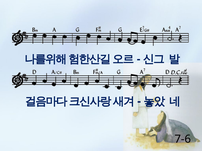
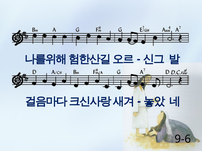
7-6: 7-6 -> 9-6 (183, 139)
